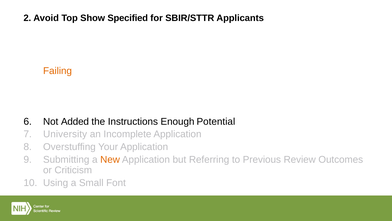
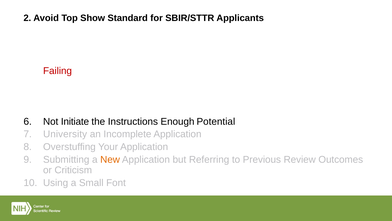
Specified: Specified -> Standard (128, 18)
Failing colour: orange -> red (58, 71)
Added: Added -> Initiate (75, 121)
